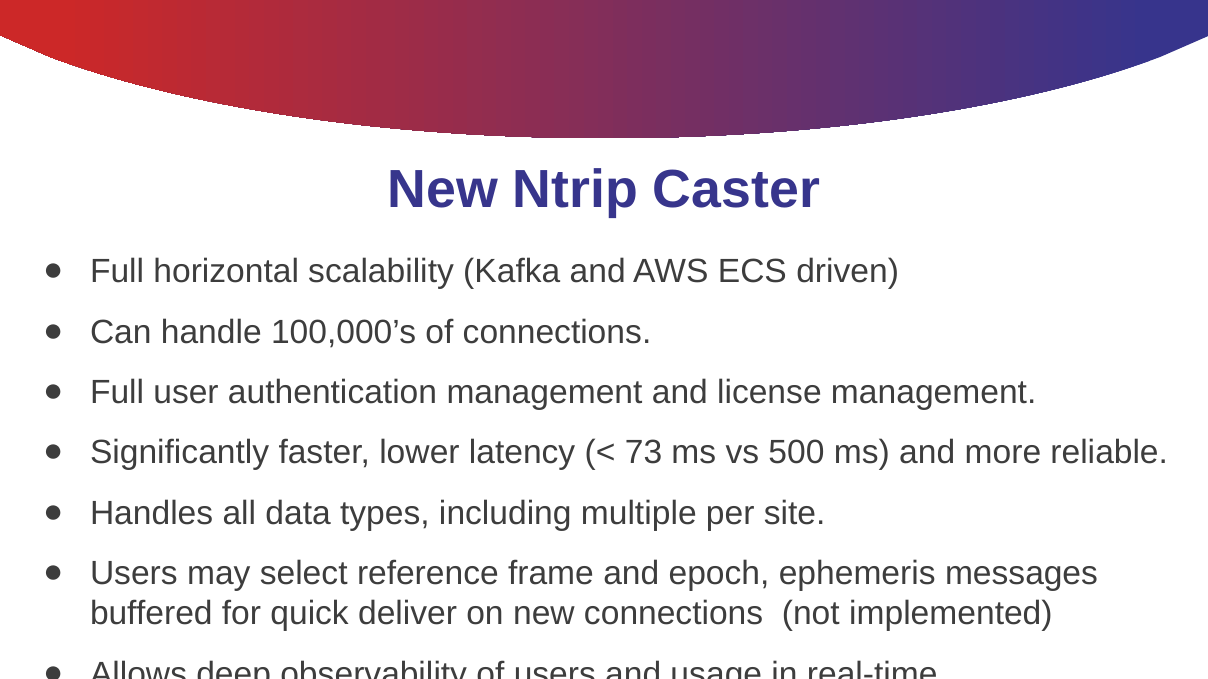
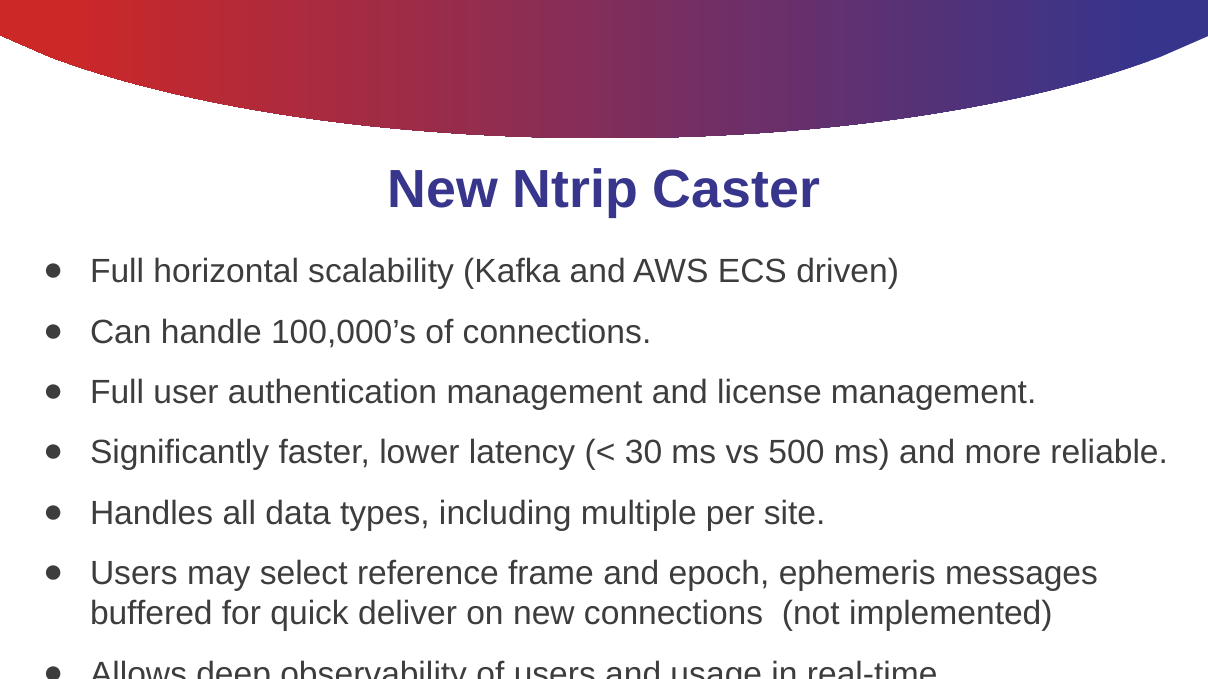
73: 73 -> 30 (643, 453)
